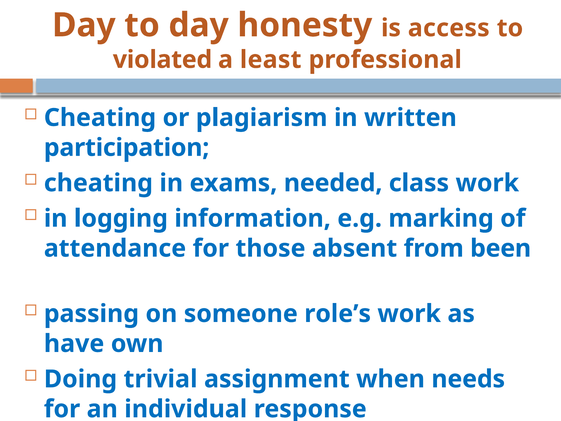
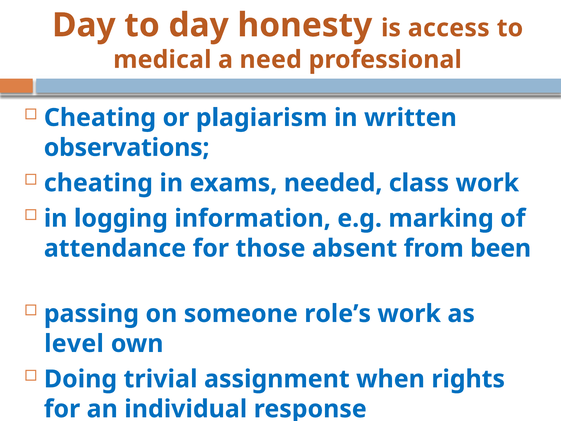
violated: violated -> medical (162, 60)
least: least -> need (271, 60)
participation: participation -> observations (127, 148)
have: have -> level (74, 344)
needs: needs -> rights (468, 379)
